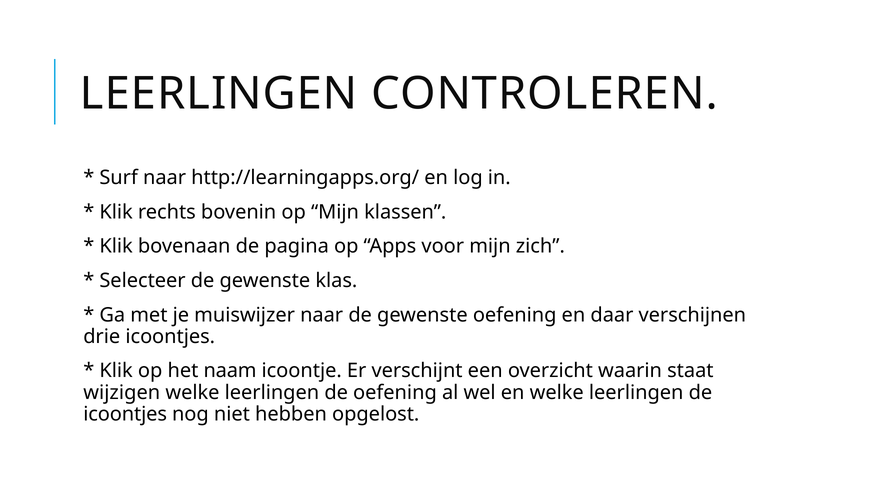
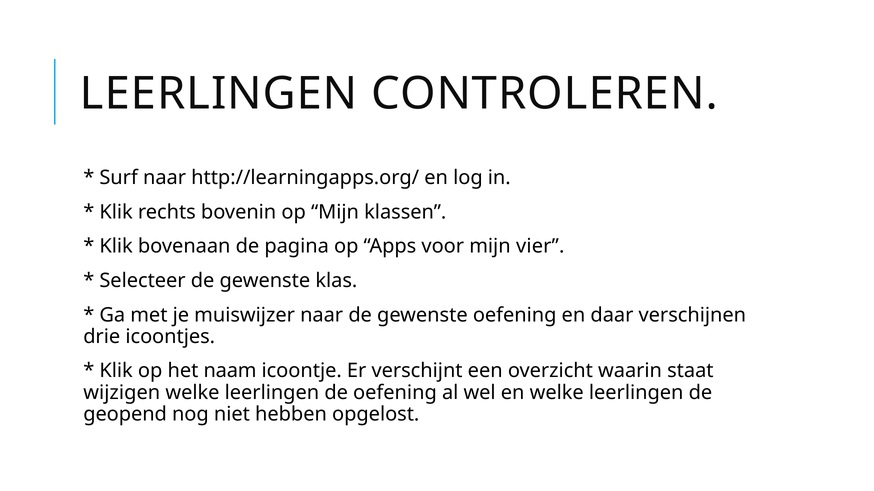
zich: zich -> vier (540, 247)
icoontjes: icoontjes -> geopend (125, 415)
